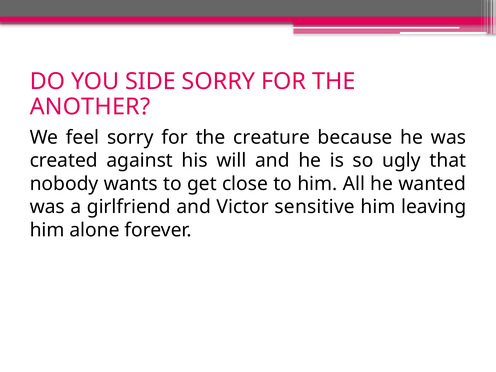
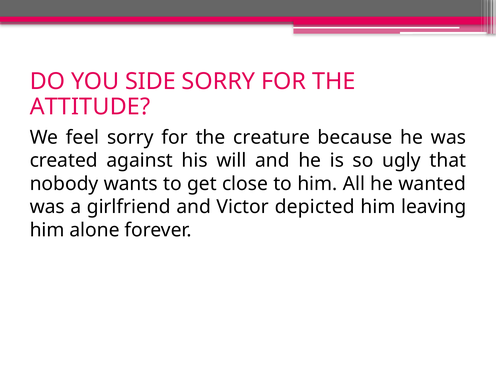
ANOTHER: ANOTHER -> ATTITUDE (90, 107)
sensitive: sensitive -> depicted (315, 207)
